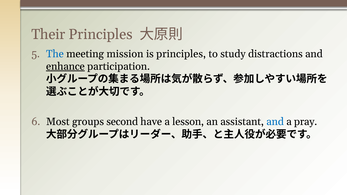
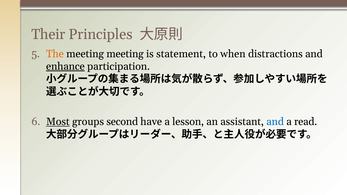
The colour: blue -> orange (55, 54)
meeting mission: mission -> meeting (125, 54)
is principles: principles -> statement (181, 54)
study: study -> when (233, 54)
Most underline: none -> present (58, 122)
pray: pray -> read (306, 122)
